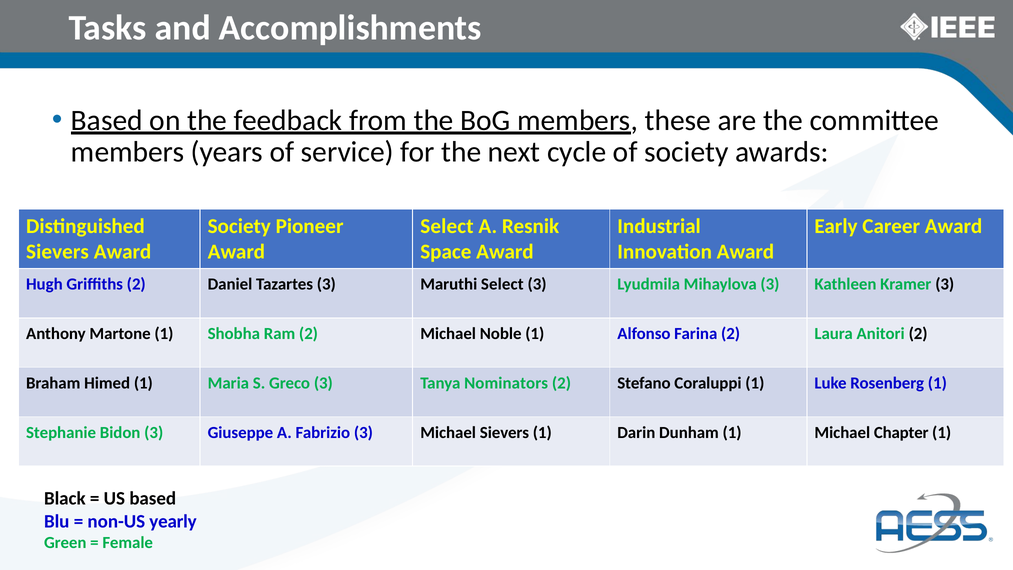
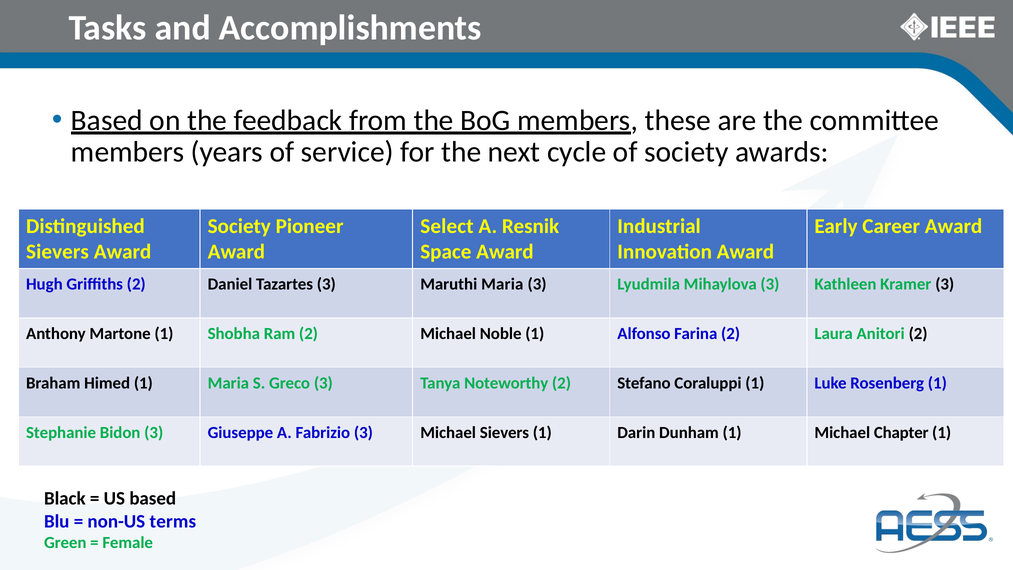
Maruthi Select: Select -> Maria (502, 284)
Nominators: Nominators -> Noteworthy (506, 383)
yearly: yearly -> terms (173, 521)
